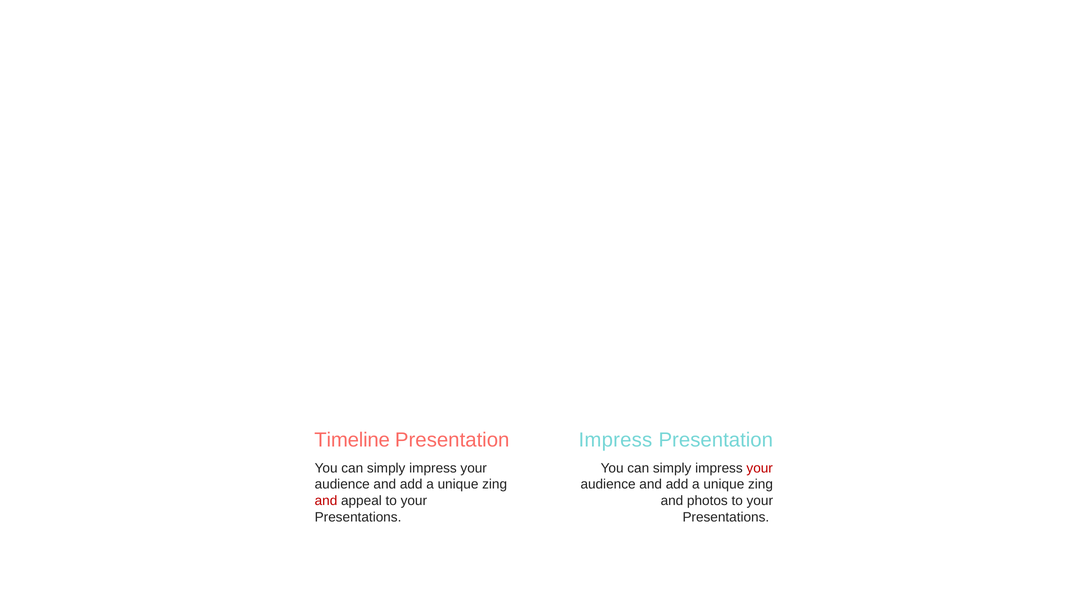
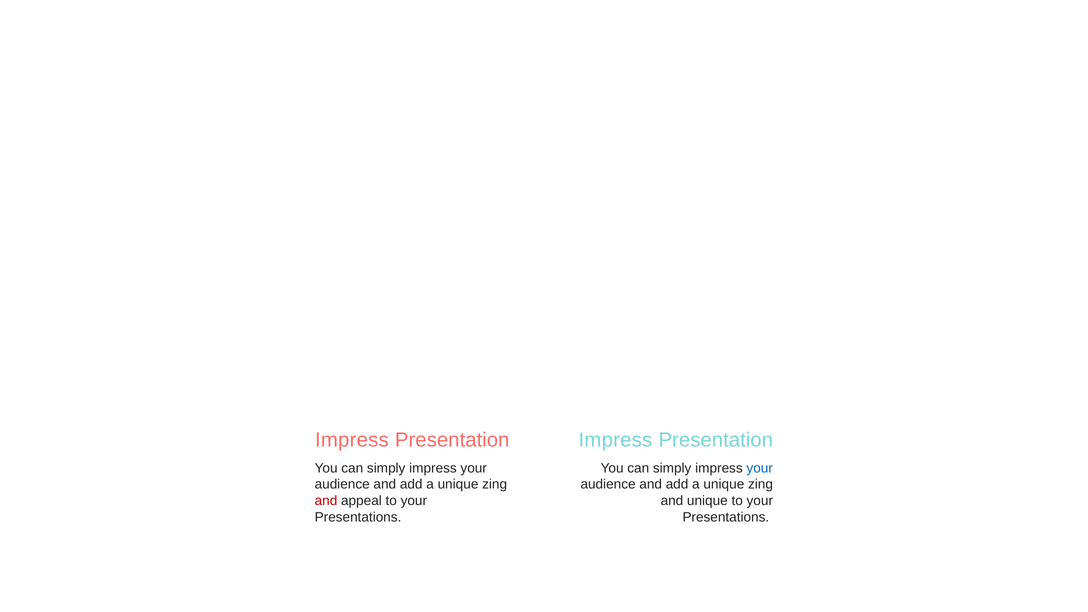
Timeline: Timeline -> Impress (352, 440)
your colour: red -> blue (760, 468)
and photos: photos -> unique (707, 501)
